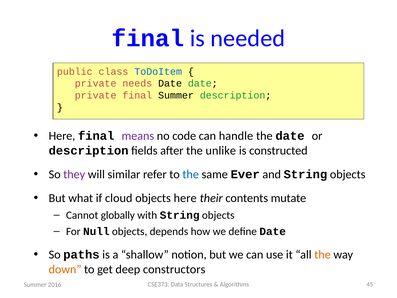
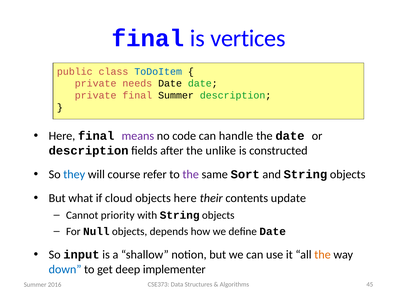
needed: needed -> vertices (248, 38)
they colour: purple -> blue (74, 174)
similar: similar -> course (124, 174)
the colour: blue -> purple (191, 174)
Ever: Ever -> Sort (245, 174)
mutate: mutate -> update (288, 198)
globally: globally -> priority (118, 215)
paths: paths -> input (81, 255)
down colour: orange -> blue (65, 269)
constructors: constructors -> implementer (174, 269)
